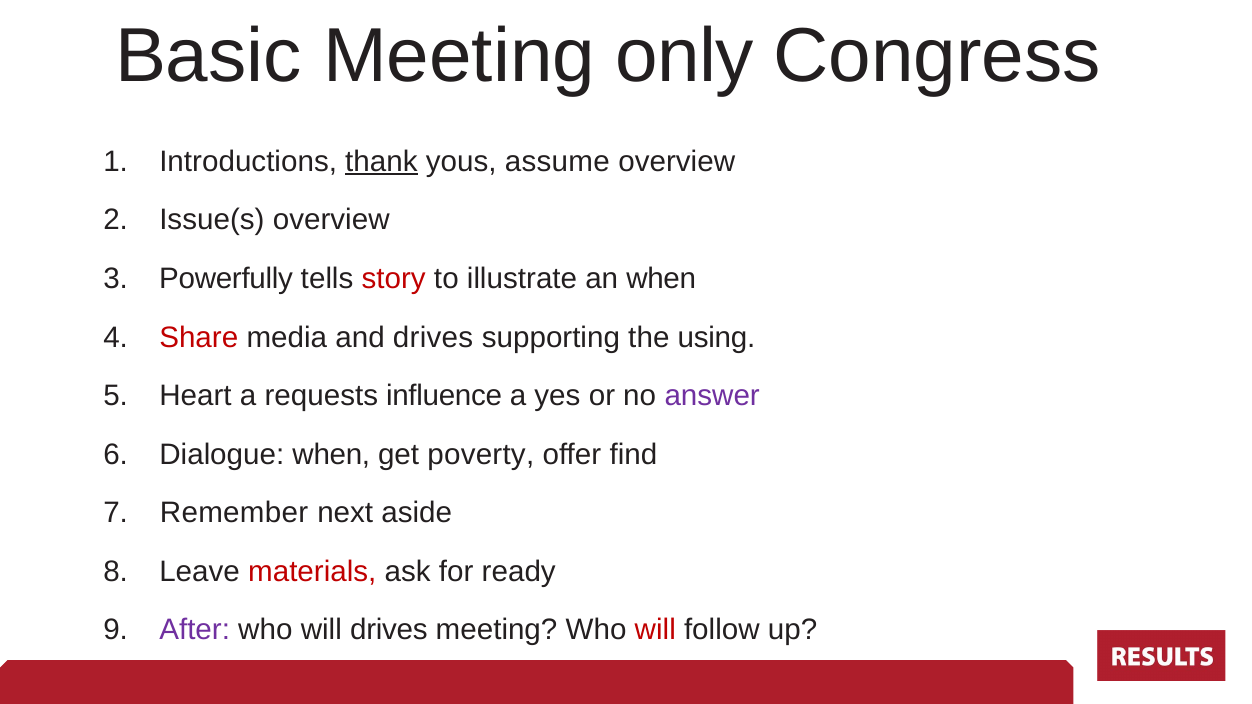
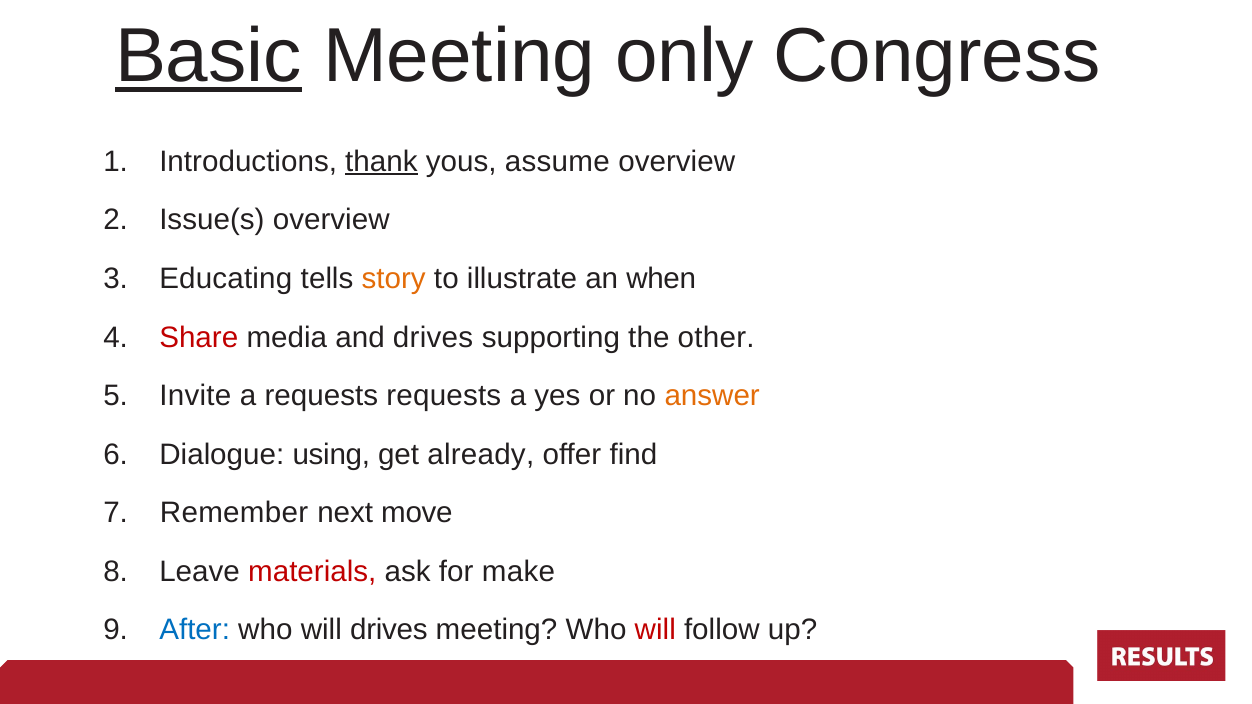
Basic underline: none -> present (208, 57)
Powerfully: Powerfully -> Educating (226, 279)
story colour: red -> orange (394, 279)
using: using -> other (716, 337)
Heart: Heart -> Invite (195, 396)
requests influence: influence -> requests (444, 396)
answer colour: purple -> orange (712, 396)
Dialogue when: when -> using (331, 455)
poverty: poverty -> already (481, 455)
aside: aside -> move (417, 513)
ready: ready -> make (519, 572)
After colour: purple -> blue (195, 630)
